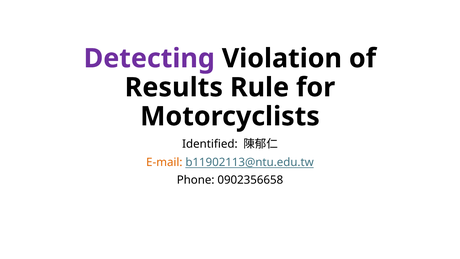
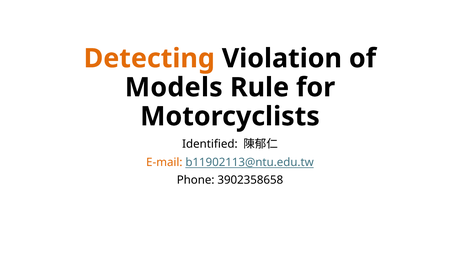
Detecting colour: purple -> orange (149, 58)
Results: Results -> Models (174, 87)
0902356658: 0902356658 -> 3902358658 (250, 180)
